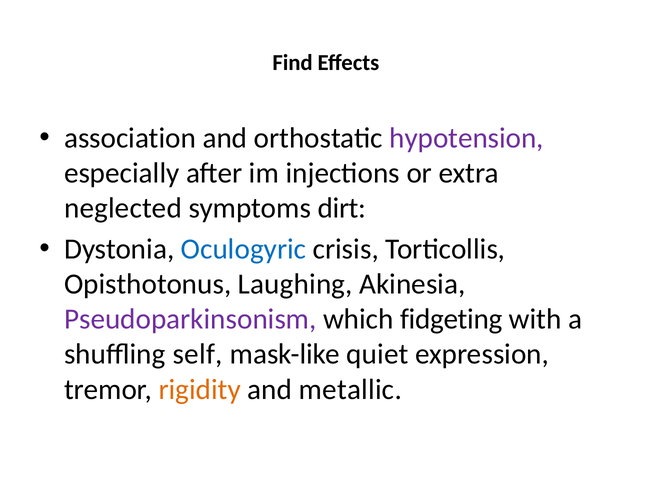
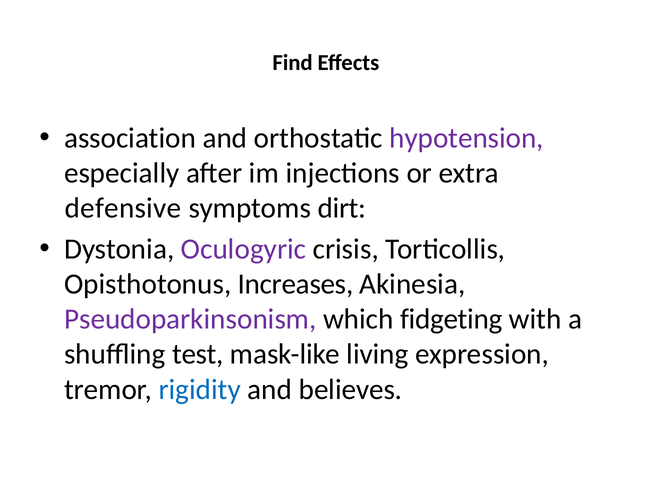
neglected: neglected -> defensive (123, 208)
Oculogyric colour: blue -> purple (244, 249)
Laughing: Laughing -> Increases (295, 284)
self: self -> test (198, 354)
quiet: quiet -> living (377, 354)
rigidity colour: orange -> blue (200, 389)
metallic: metallic -> believes (351, 389)
